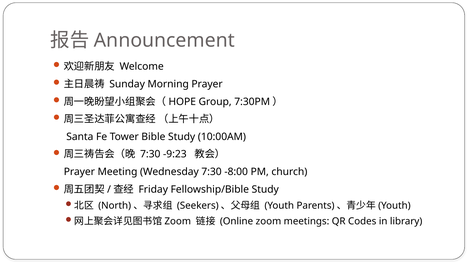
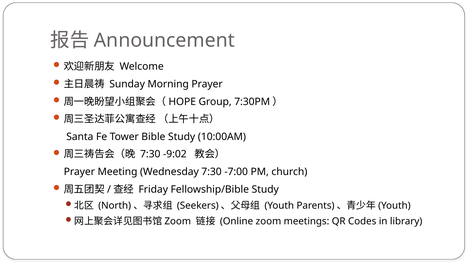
-9:23: -9:23 -> -9:02 (175, 154)
-8:00: -8:00 -> -7:00 (236, 172)
